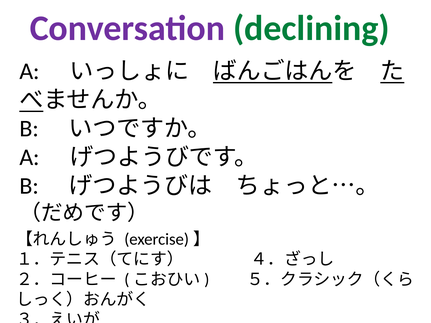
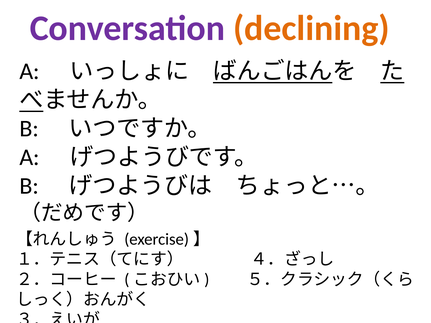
declining colour: green -> orange (311, 28)
